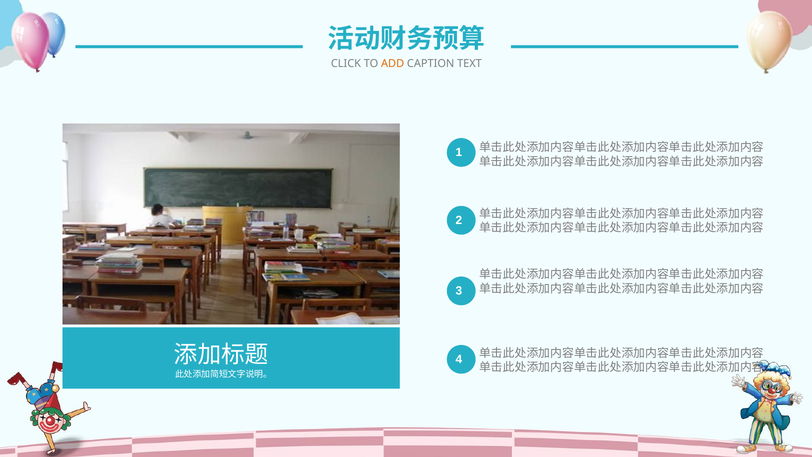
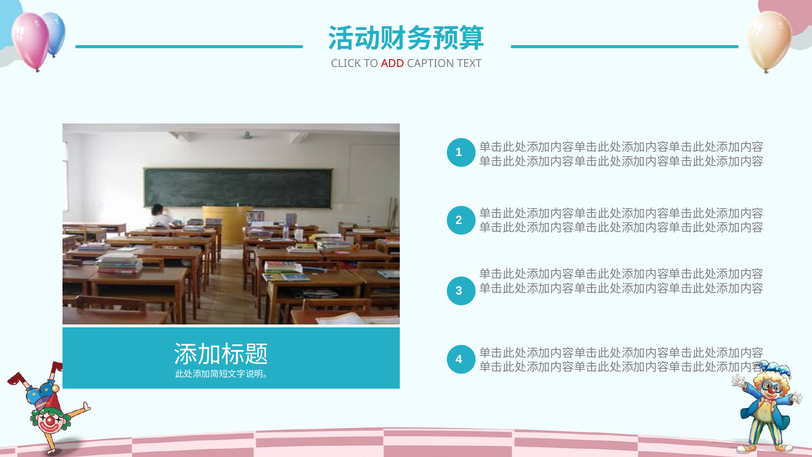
ADD colour: orange -> red (393, 63)
